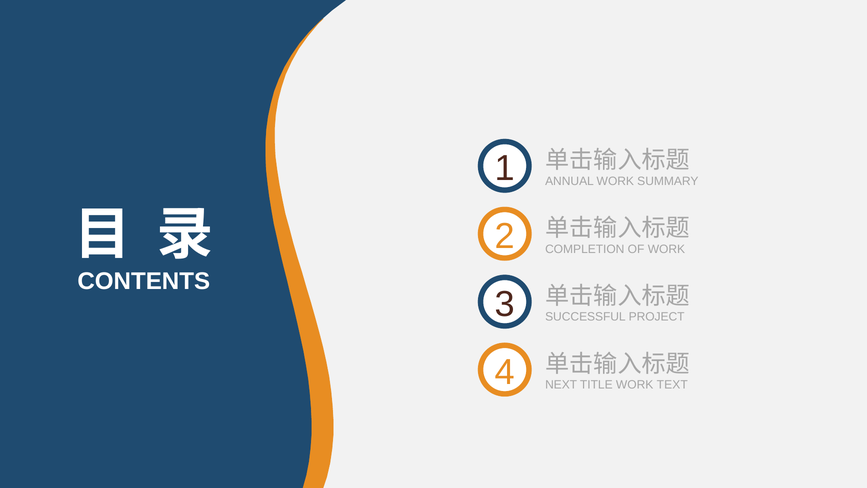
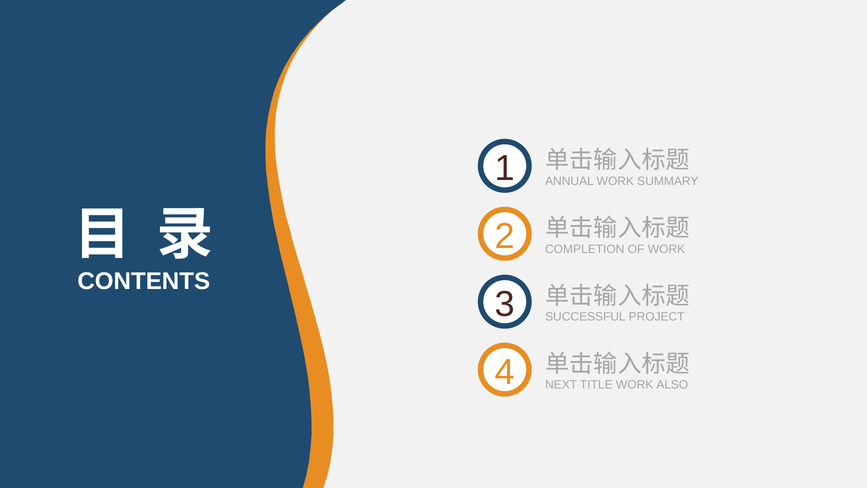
TEXT: TEXT -> ALSO (672, 385)
